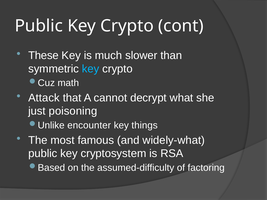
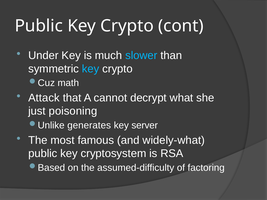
These: These -> Under (43, 55)
slower colour: white -> light blue (141, 55)
encounter: encounter -> generates (89, 126)
things: things -> server (145, 126)
